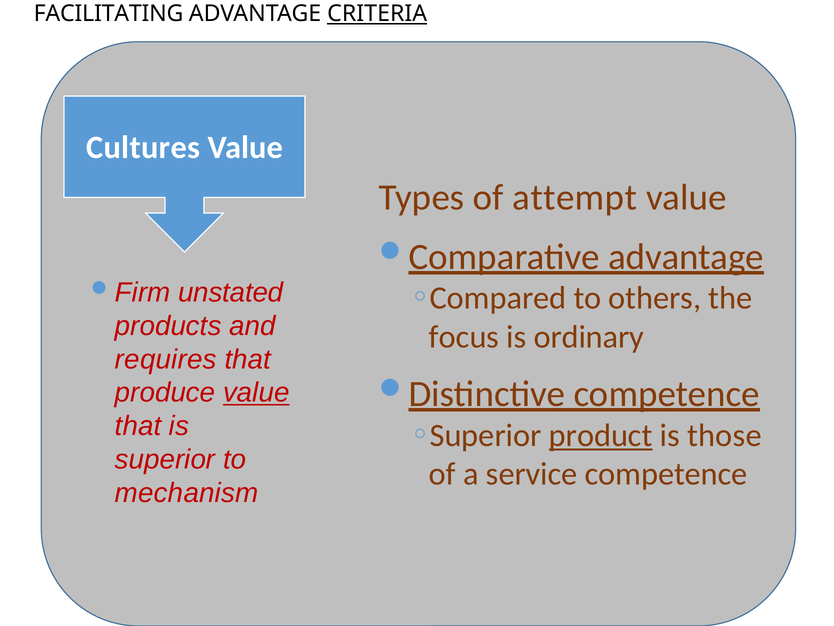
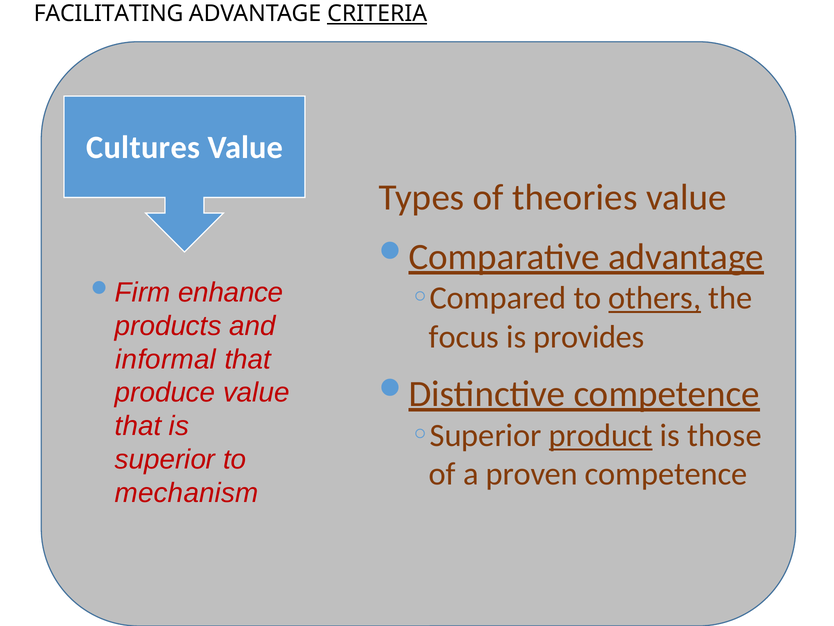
attempt: attempt -> theories (575, 197)
unstated: unstated -> enhance (231, 292)
others underline: none -> present (655, 298)
ordinary: ordinary -> provides (589, 337)
requires: requires -> informal (166, 359)
value underline: present -> none (256, 392)
service: service -> proven (532, 474)
